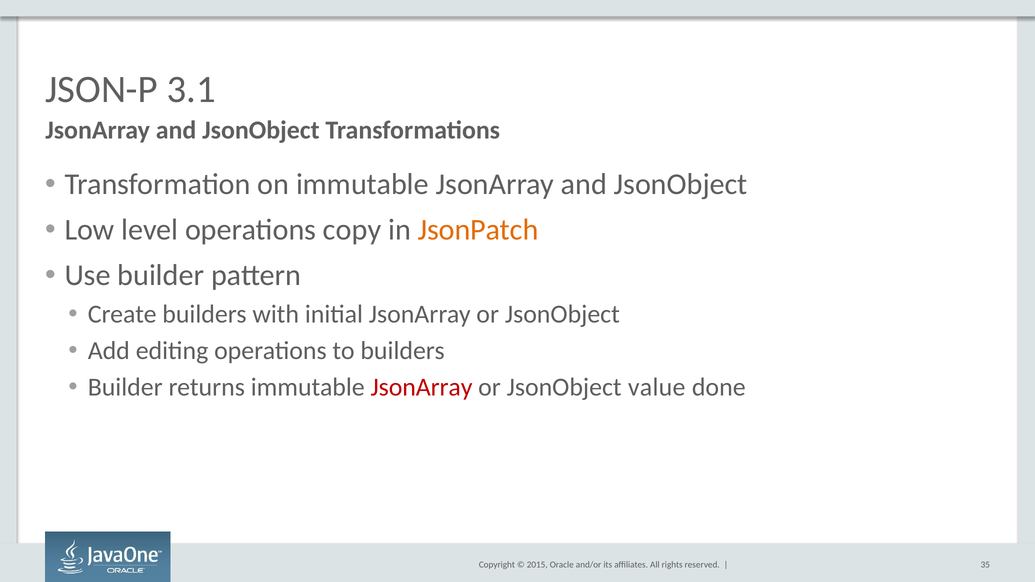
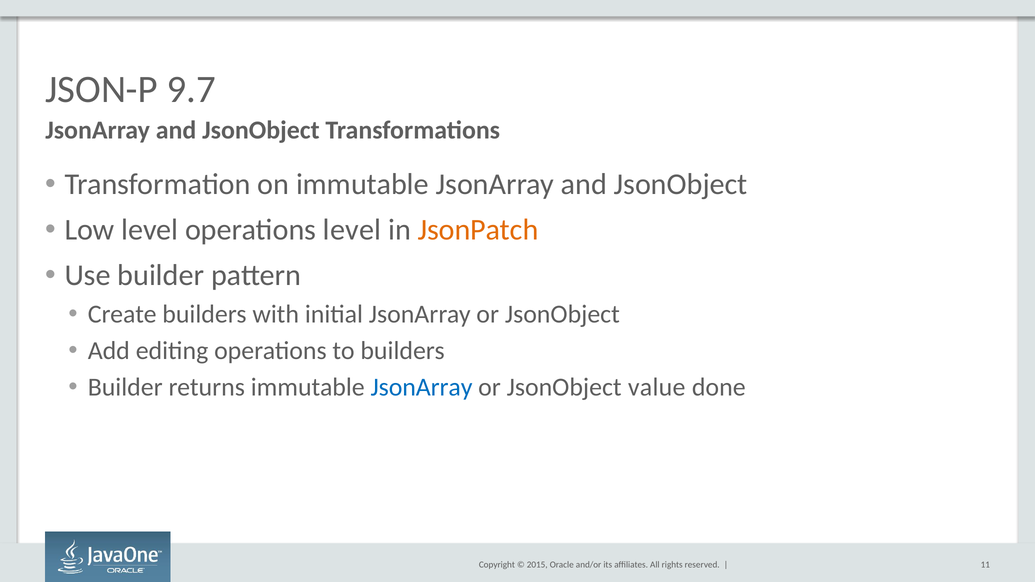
3.1: 3.1 -> 9.7 (191, 90)
operations copy: copy -> level (352, 230)
JsonArray colour: red -> blue (422, 388)
35: 35 -> 11 (985, 565)
